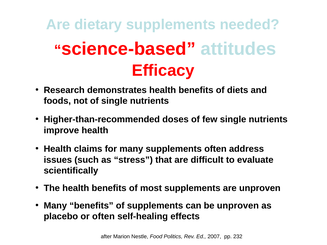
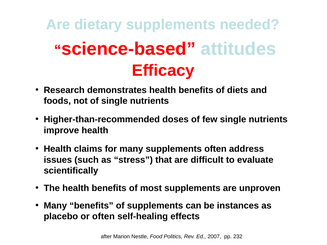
be unproven: unproven -> instances (238, 206)
